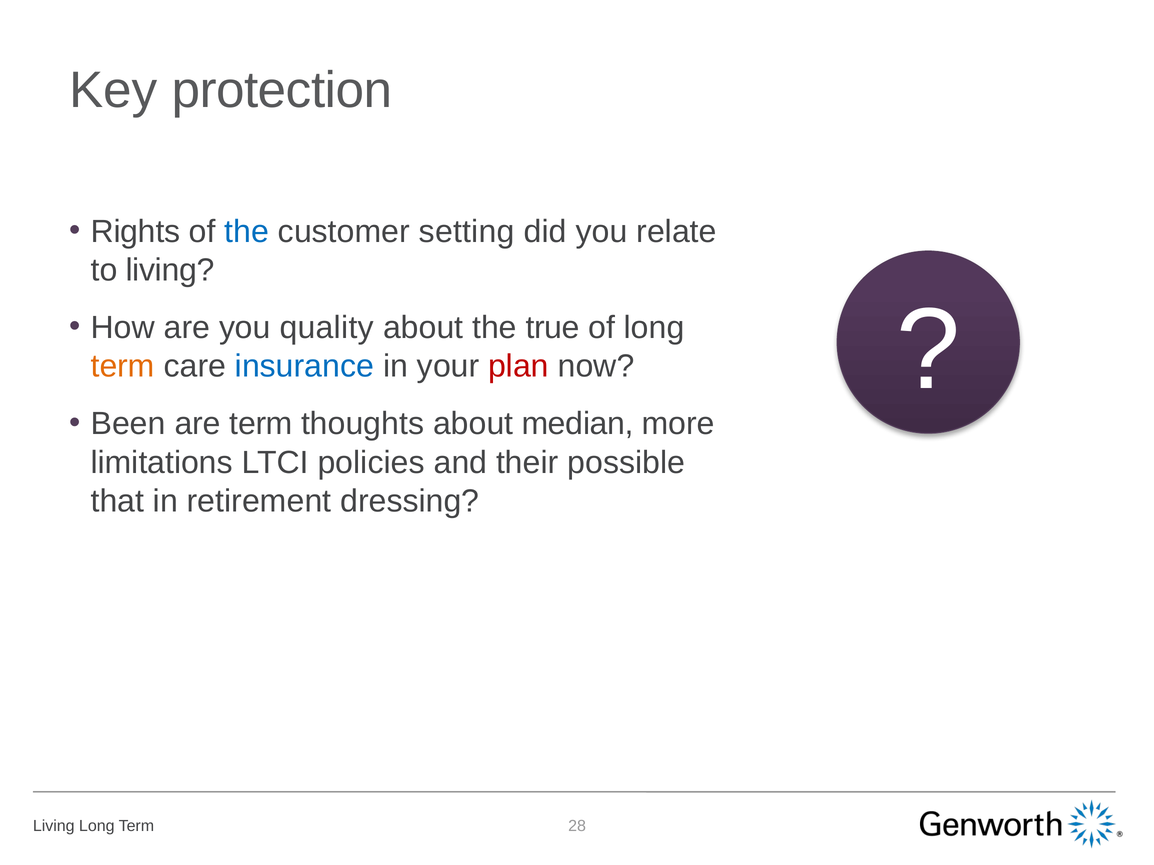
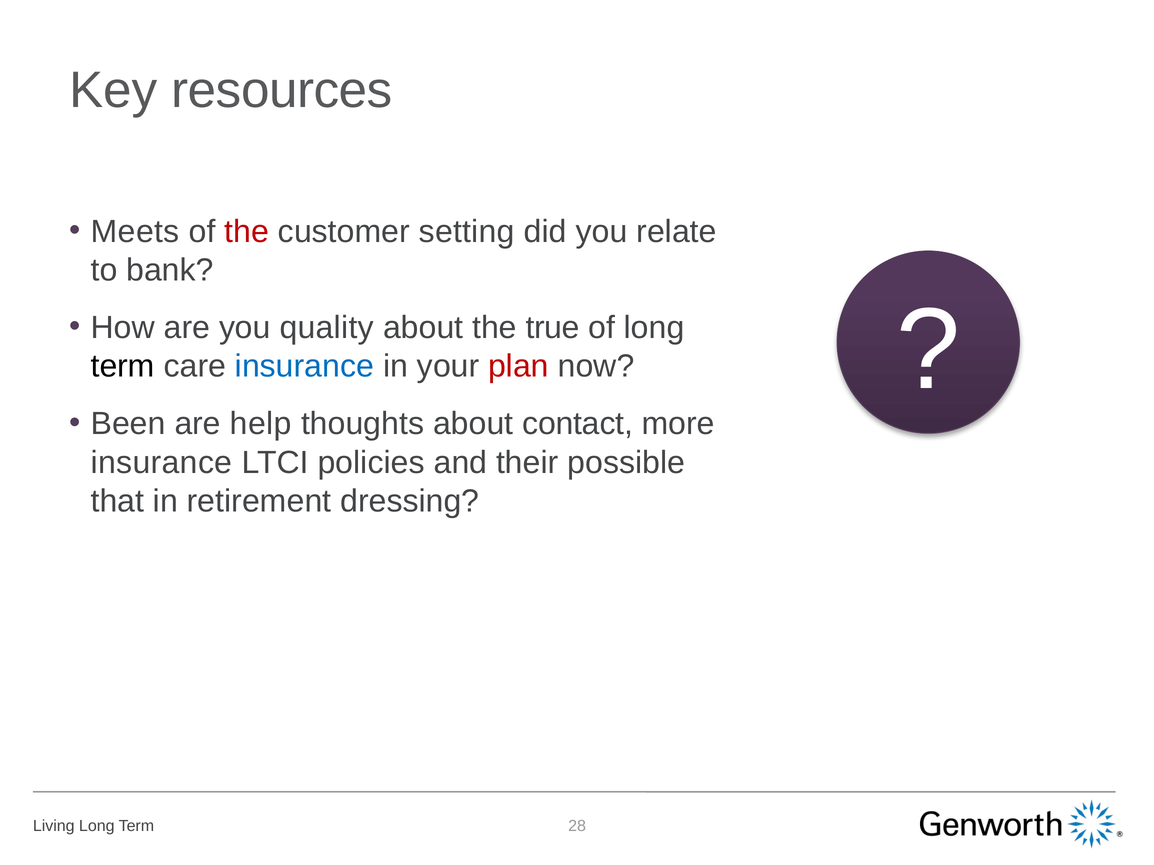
protection: protection -> resources (282, 90)
Rights: Rights -> Meets (135, 232)
the colour: blue -> red (247, 232)
to living: living -> bank (170, 270)
term colour: orange -> black (123, 366)
are term: term -> help (261, 424)
median: median -> contact (578, 424)
limitations: limitations -> insurance (162, 463)
